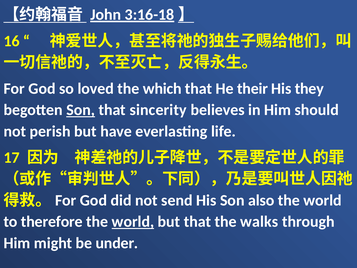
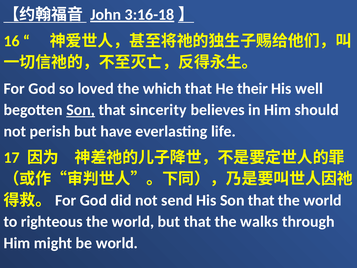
they: they -> well (309, 89)
His Son also: also -> that (261, 200)
therefore: therefore -> righteous (52, 221)
world underline: present -> none (133, 221)
be under: under -> world (117, 243)
